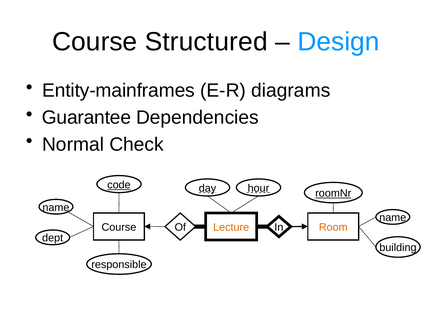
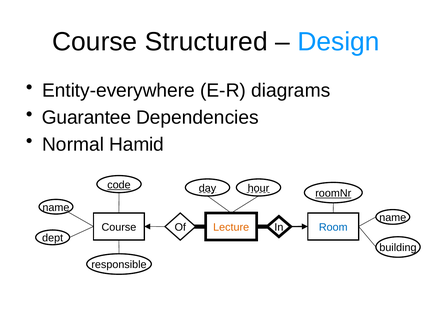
Entity-mainframes: Entity-mainframes -> Entity-everywhere (118, 91)
Check: Check -> Hamid (137, 144)
Room colour: orange -> blue (333, 227)
